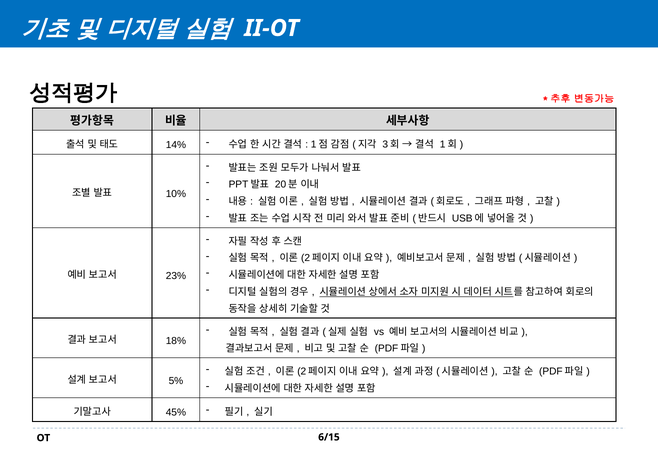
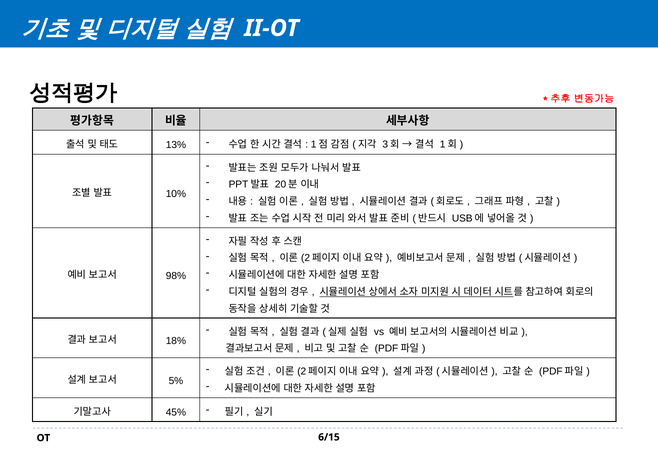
14%: 14% -> 13% (176, 145)
23%: 23% -> 98% (176, 276)
